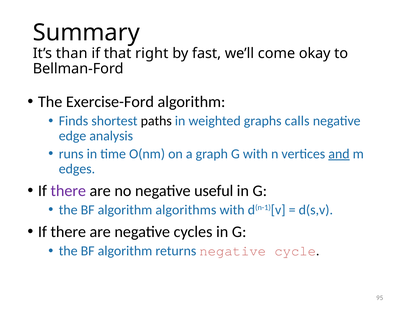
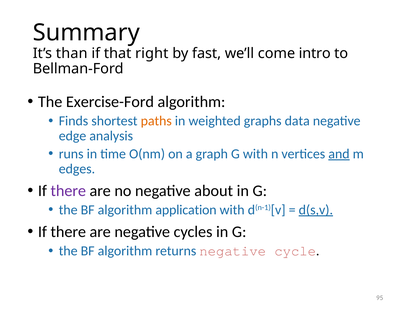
okay: okay -> intro (315, 53)
paths colour: black -> orange (156, 121)
calls: calls -> data (297, 121)
useful: useful -> about (214, 191)
algorithms: algorithms -> application (186, 210)
d(s,v underline: none -> present (316, 210)
